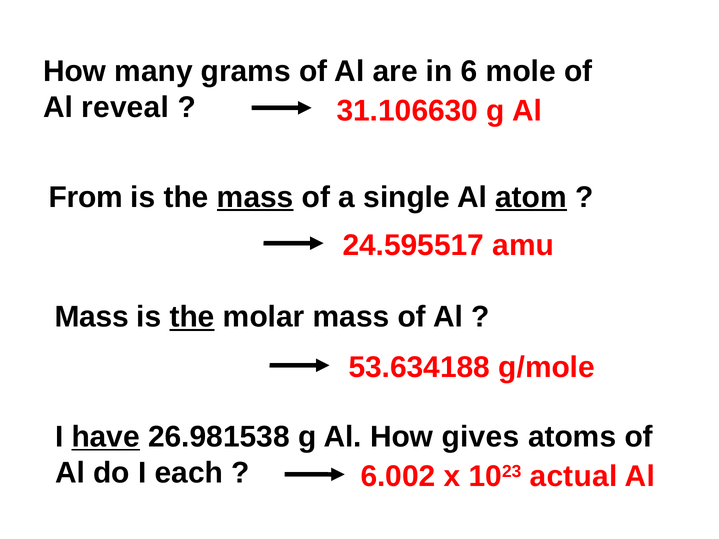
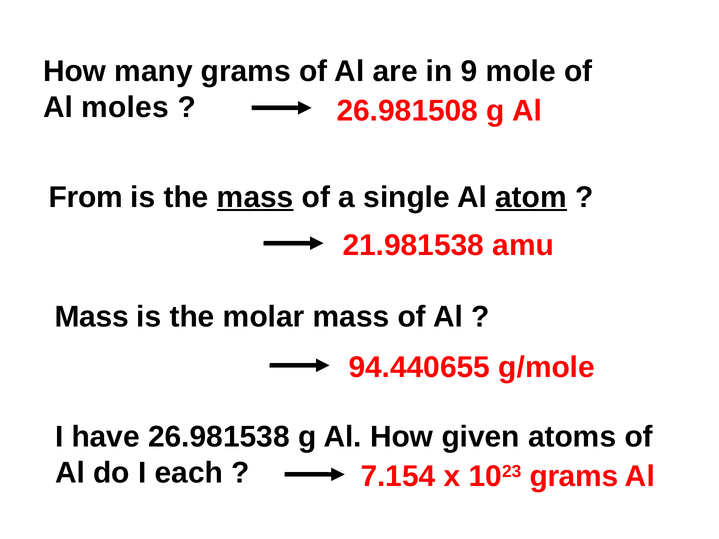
6: 6 -> 9 (469, 71)
reveal: reveal -> moles (125, 107)
31.106630: 31.106630 -> 26.981508 (407, 111)
24.595517: 24.595517 -> 21.981538 (413, 245)
the underline: present -> none (192, 317)
53.634188: 53.634188 -> 94.440655 (419, 367)
have underline: present -> none (106, 437)
gives: gives -> given (481, 437)
6.002: 6.002 -> 7.154 (398, 477)
1023 actual: actual -> grams (574, 477)
